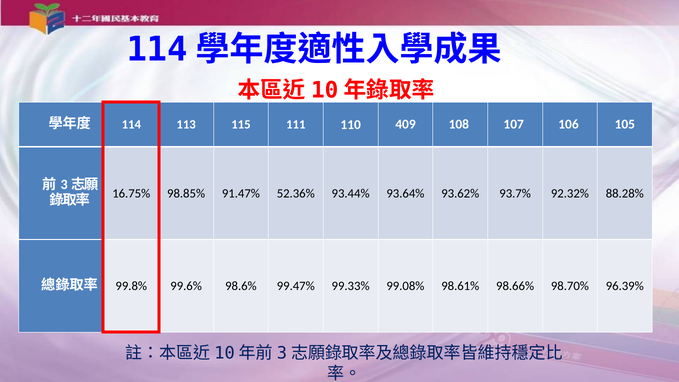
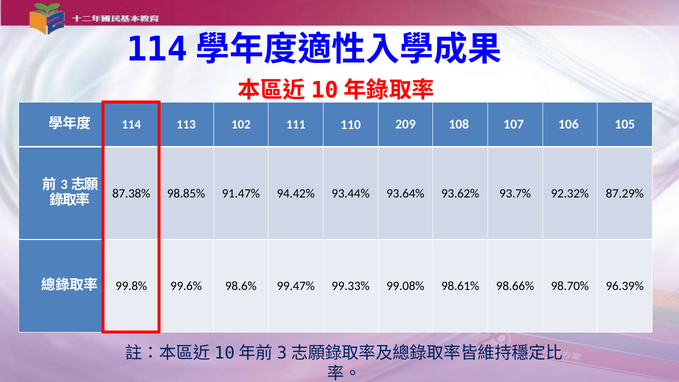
115: 115 -> 102 (241, 125)
409: 409 -> 209 (405, 124)
16.75%: 16.75% -> 87.38% (131, 193)
52.36%: 52.36% -> 94.42% (296, 193)
88.28%: 88.28% -> 87.29% (625, 193)
